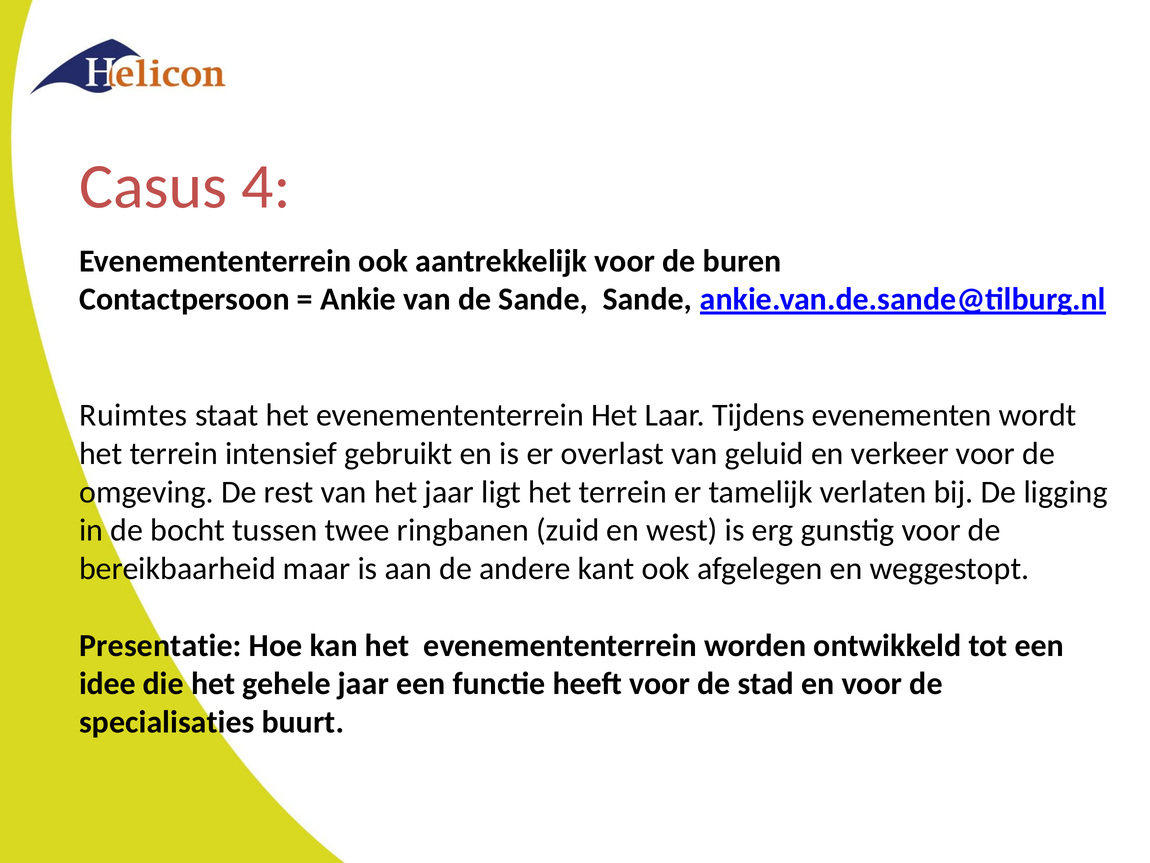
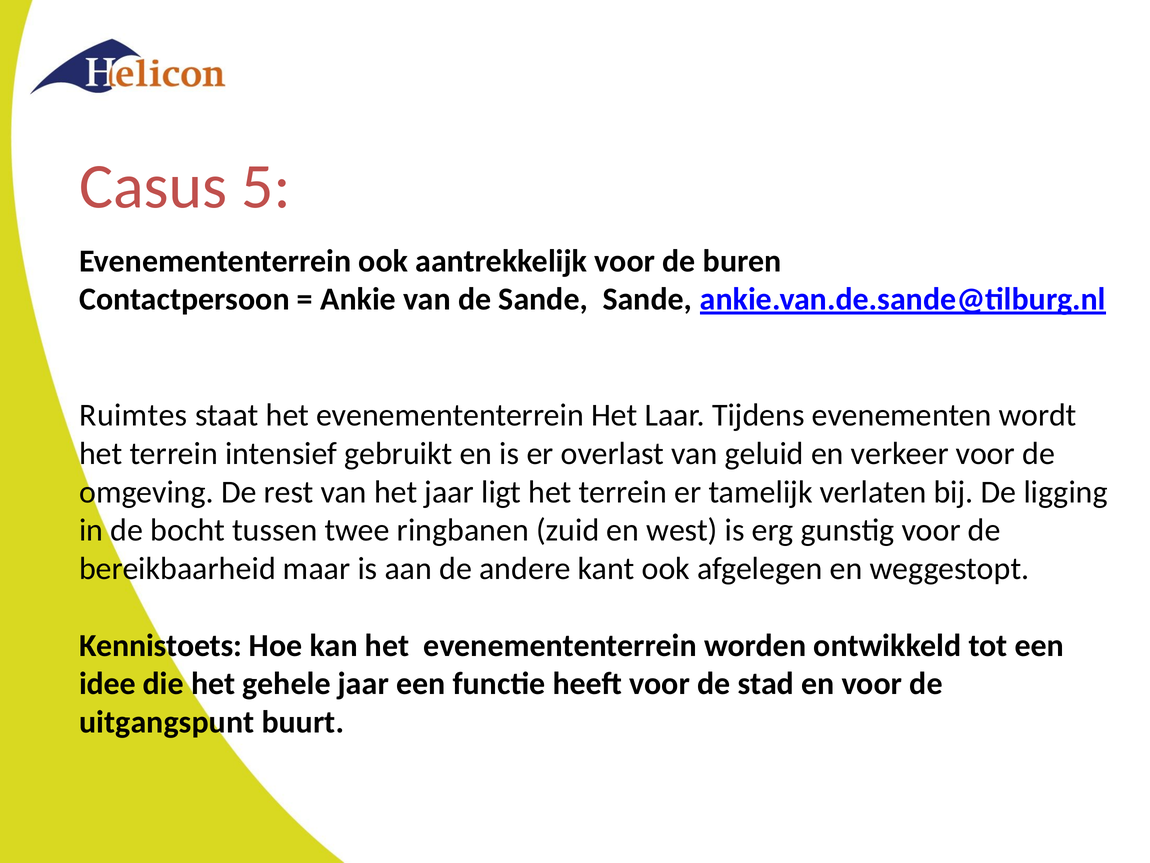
4: 4 -> 5 (266, 187)
Presentatie: Presentatie -> Kennistoets (161, 645)
specialisaties: specialisaties -> uitgangspunt (167, 722)
